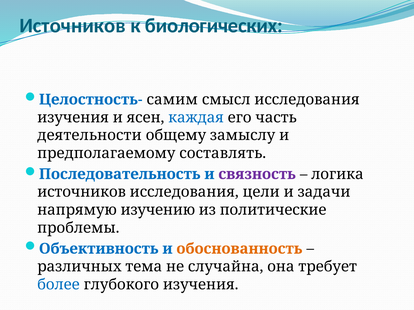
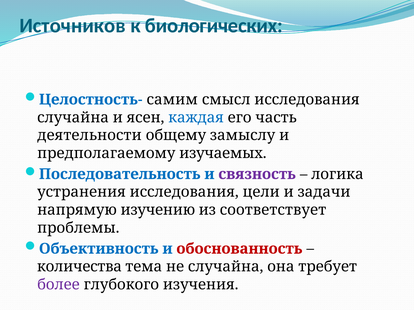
изучения: изучения -> случайна (73, 118)
составлять: составлять -> изучаемых (223, 153)
источников: источников -> устранения (81, 192)
политические: политические -> соответствует (273, 210)
обоснованность colour: orange -> red (239, 249)
различных: различных -> количества (79, 267)
более colour: blue -> purple (58, 285)
